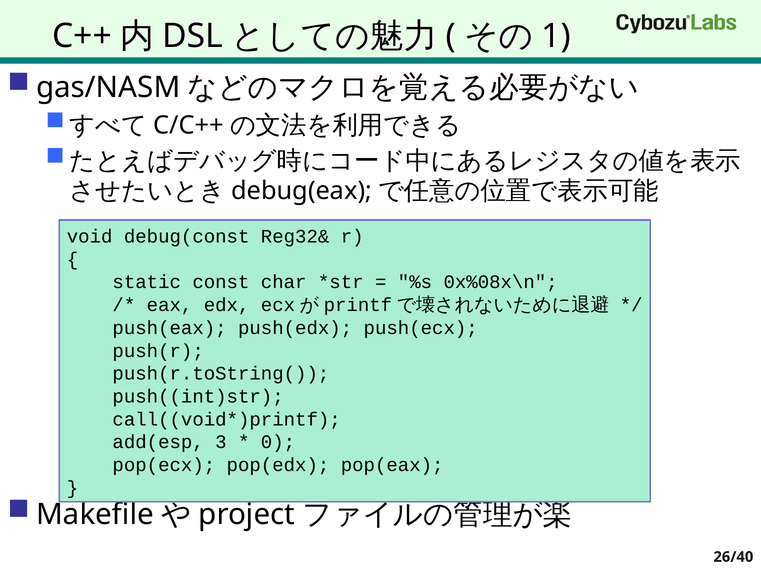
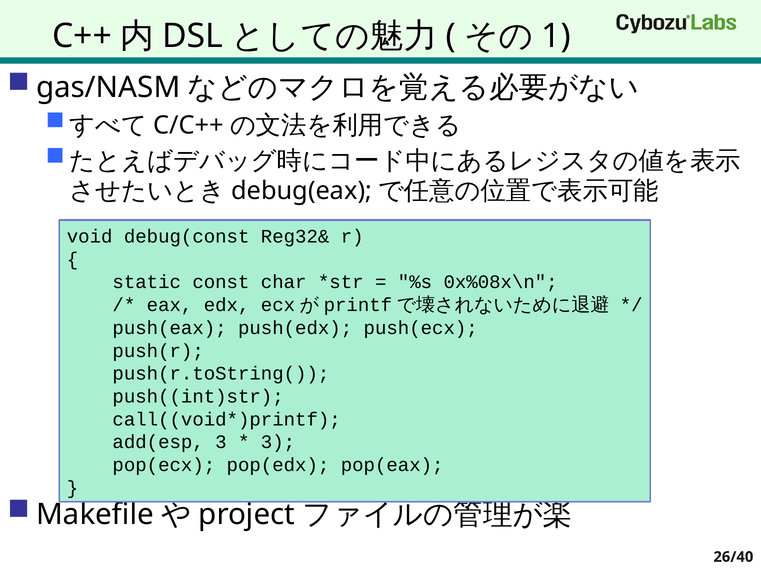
0: 0 -> 3 (278, 442)
